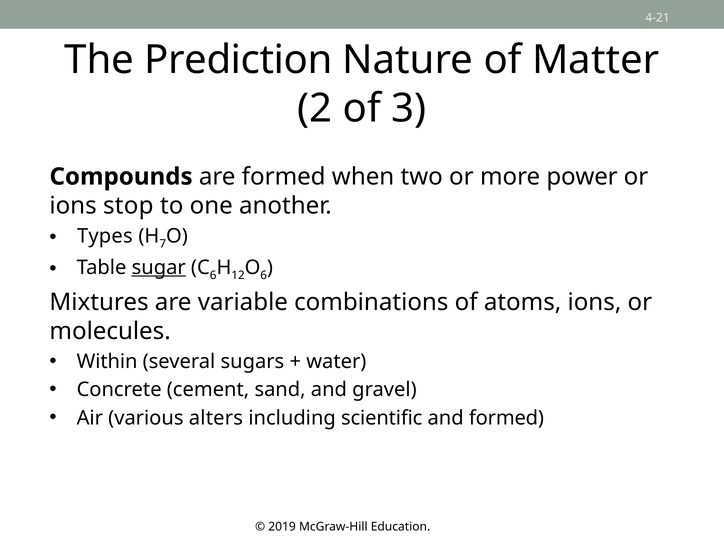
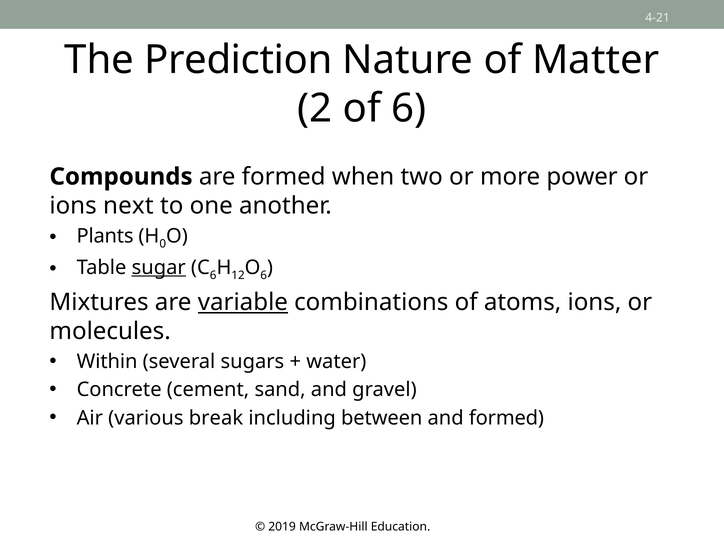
of 3: 3 -> 6 (409, 108)
stop: stop -> next (128, 206)
Types: Types -> Plants (105, 236)
7: 7 -> 0 (163, 244)
variable underline: none -> present (243, 302)
alters: alters -> break (216, 418)
scientific: scientific -> between (382, 418)
